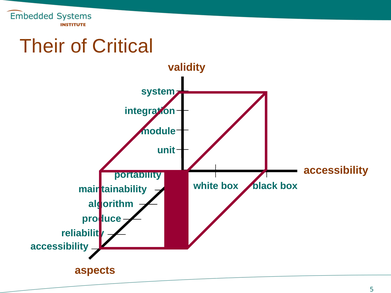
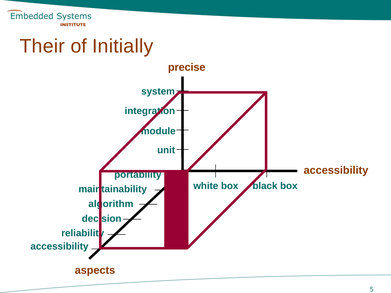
Critical: Critical -> Initially (123, 46)
validity: validity -> precise (187, 67)
produce: produce -> decision (102, 219)
